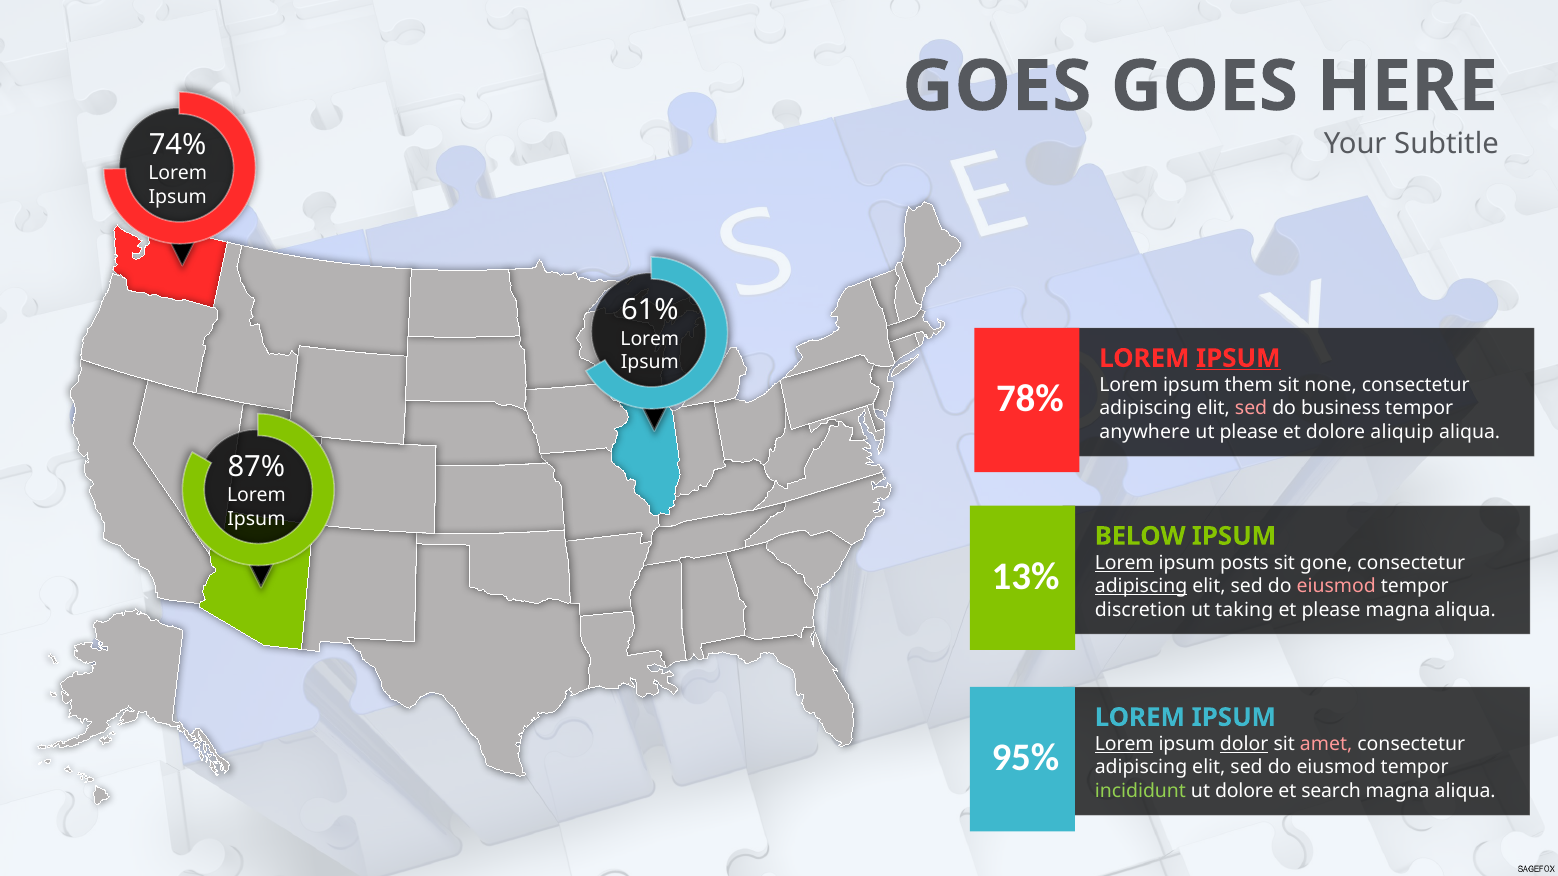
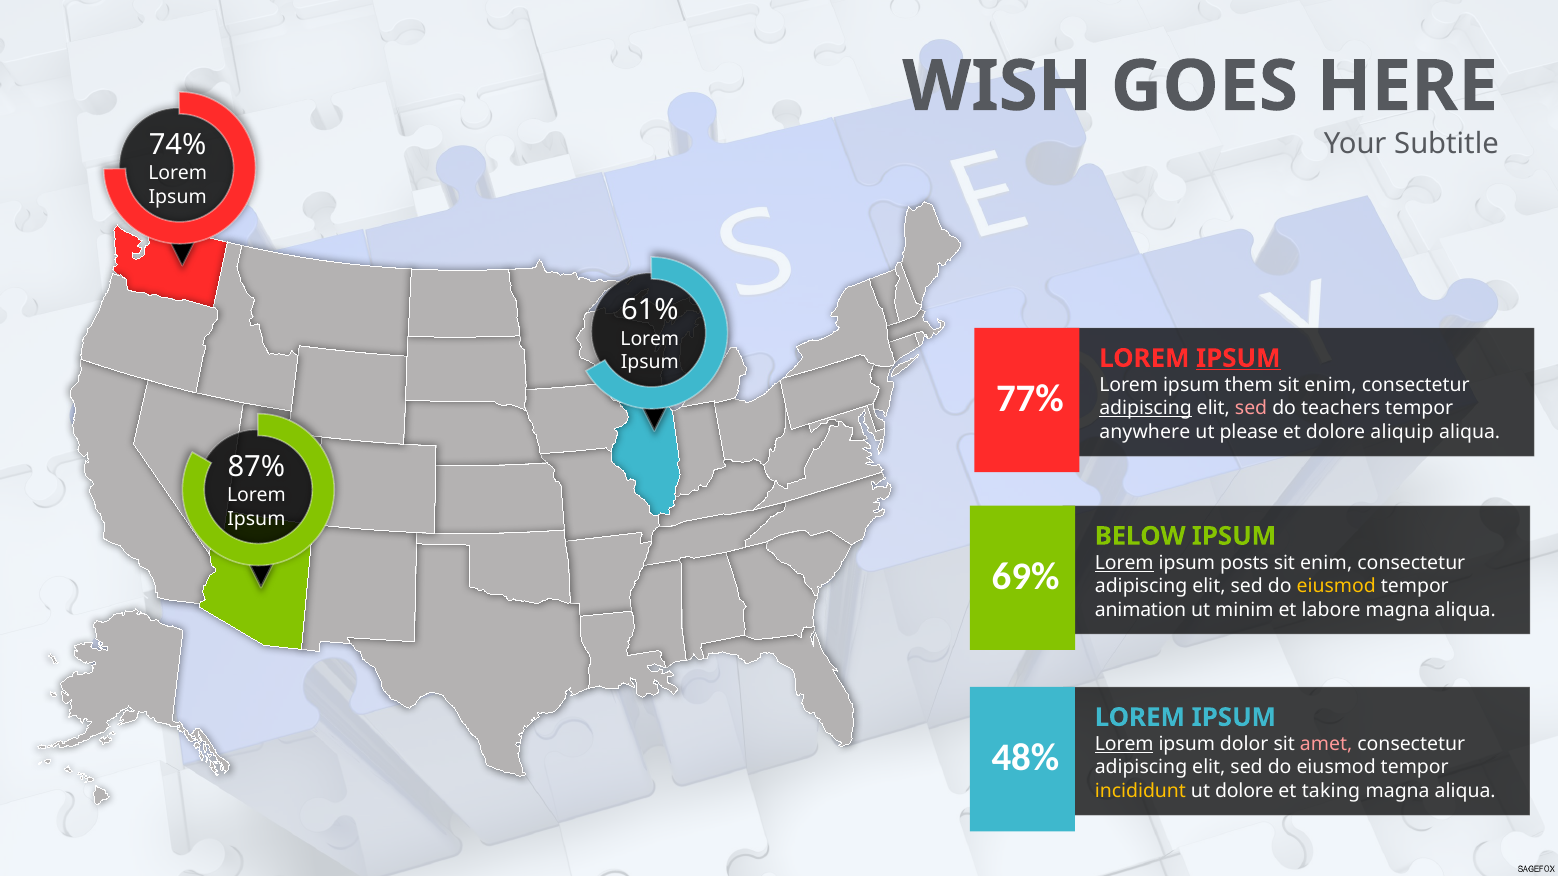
GOES: GOES -> WISH (997, 87)
none: none -> enim (1331, 385)
78%: 78% -> 77% (1030, 399)
adipiscing underline: none -> present (1146, 409)
business: business -> teachers (1341, 409)
gone: gone -> enim (1326, 563)
13%: 13% -> 69% (1026, 577)
adipiscing underline: present -> none (1141, 587)
eiusmod colour: pink -> yellow (1336, 587)
discretion: discretion -> animation (1141, 610)
taking: taking -> minim (1244, 610)
et please: please -> labore (1331, 610)
dolor underline: present -> none (1244, 744)
95%: 95% -> 48% (1025, 758)
incididunt colour: light green -> yellow (1140, 791)
search: search -> taking (1331, 791)
